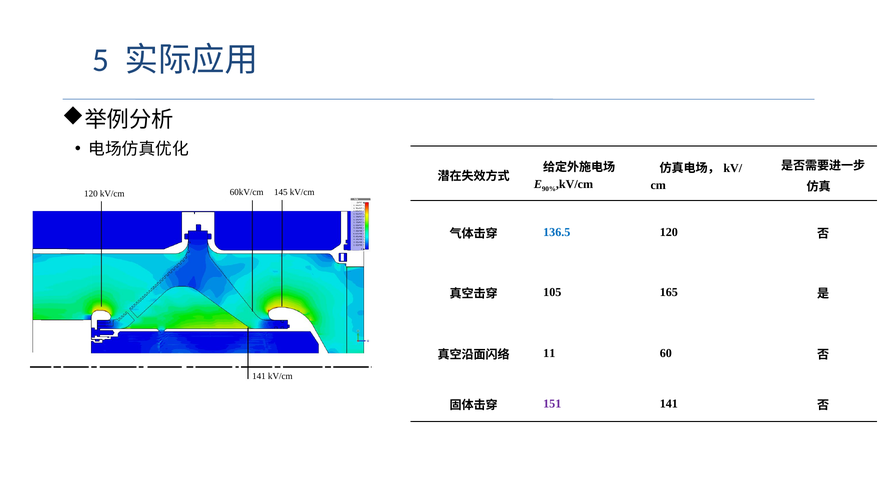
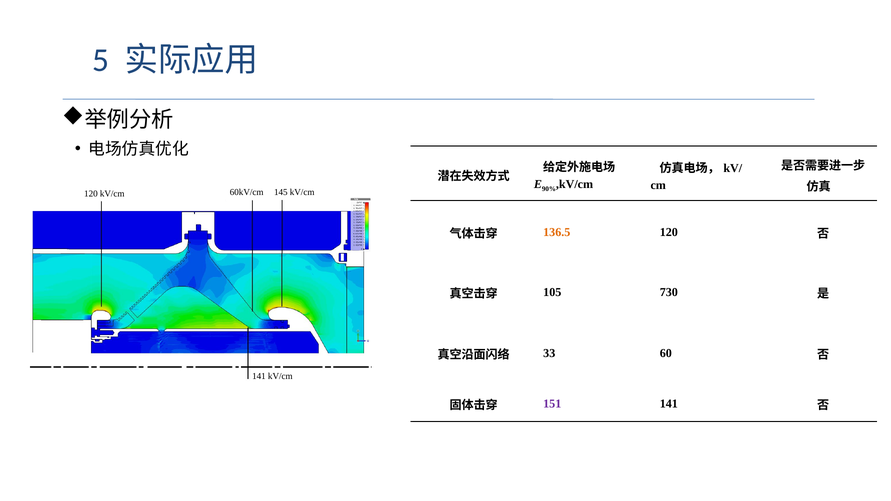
136.5 colour: blue -> orange (557, 232)
165: 165 -> 730 (669, 292)
11: 11 -> 33 (549, 353)
